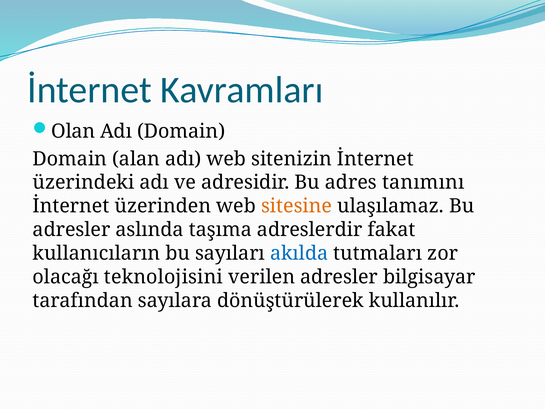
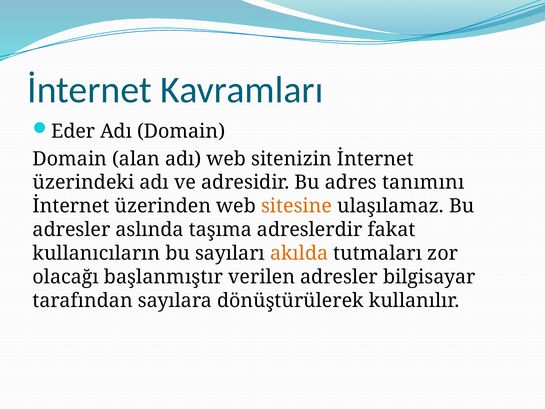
Olan: Olan -> Eder (73, 131)
akılda colour: blue -> orange (299, 253)
teknolojisini: teknolojisini -> başlanmıştır (163, 277)
